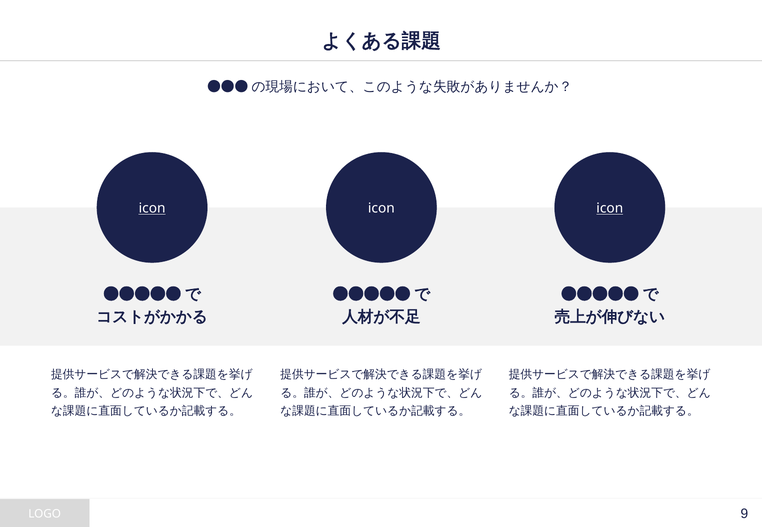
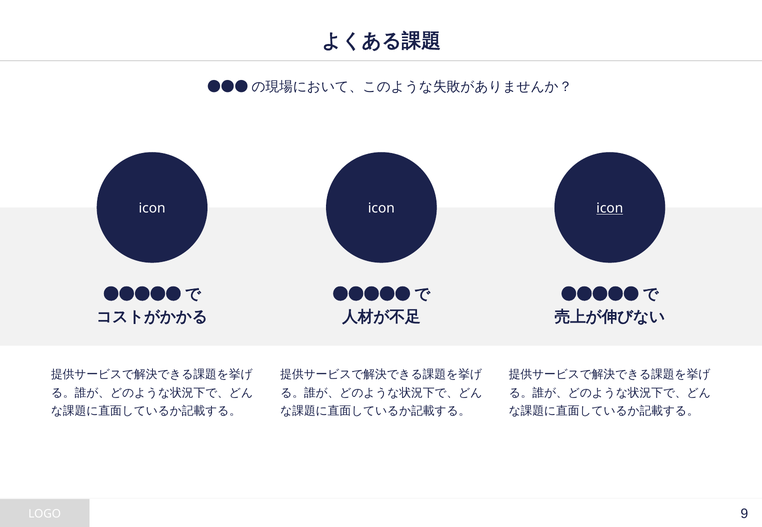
icon underline: present -> none (152, 209)
